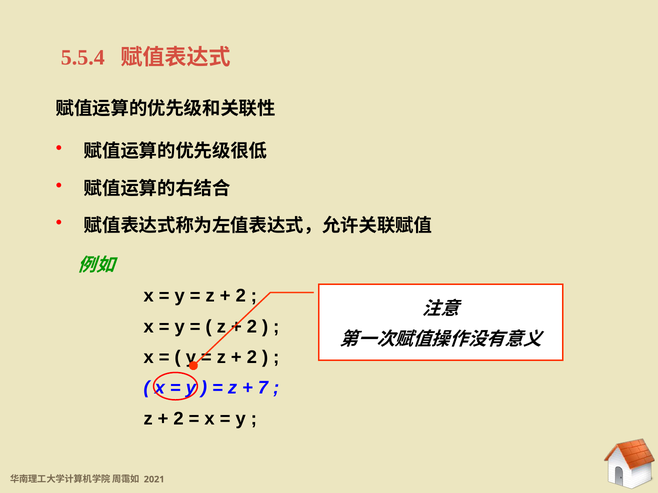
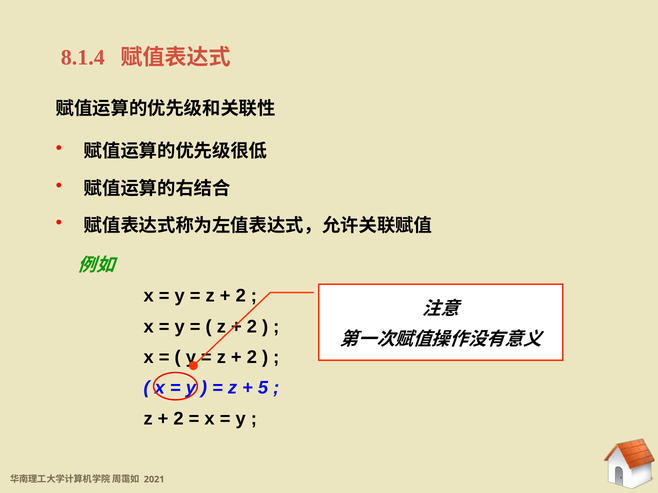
5.5.4: 5.5.4 -> 8.1.4 (83, 57)
7: 7 -> 5 (263, 388)
